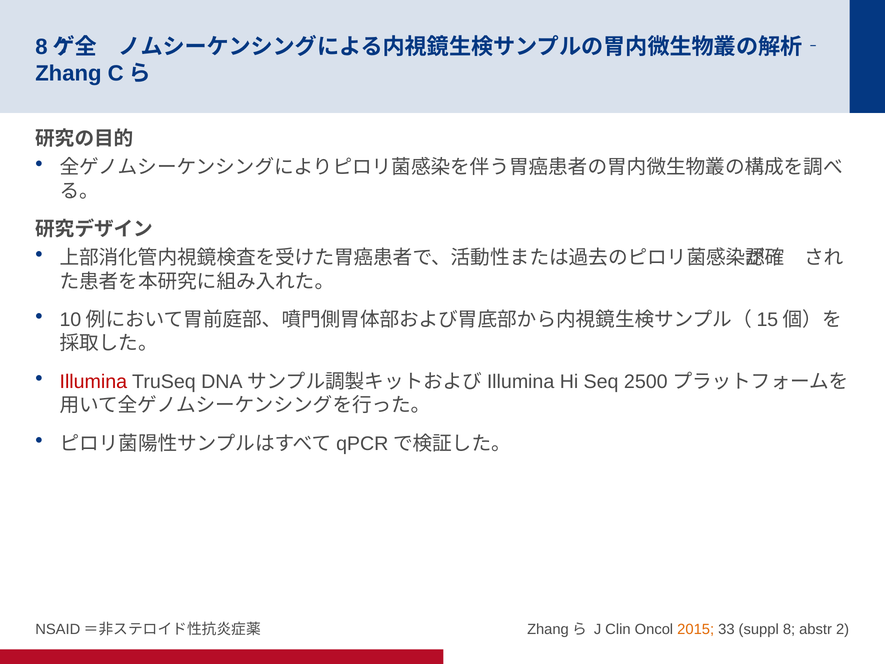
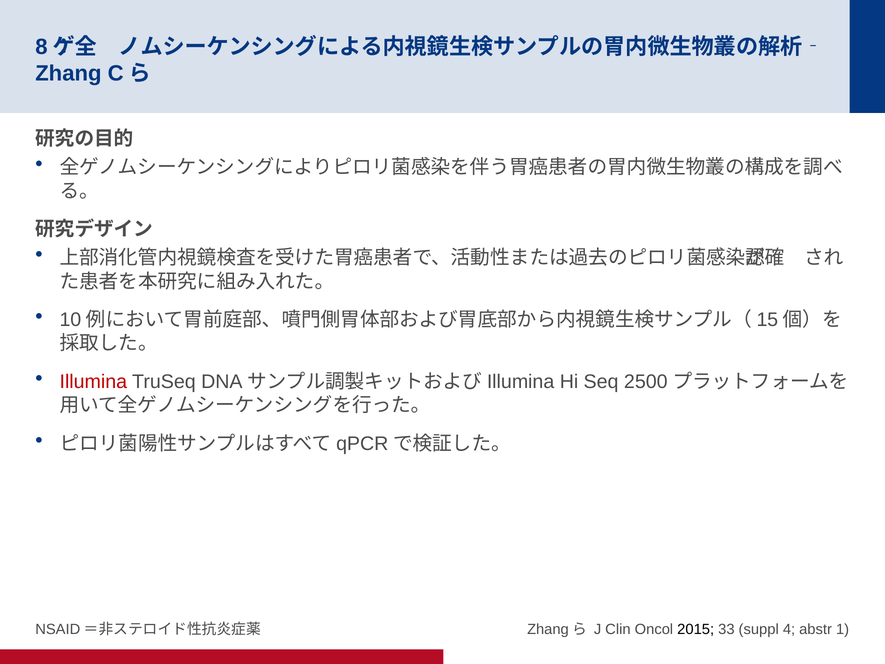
2015 colour: orange -> black (696, 629)
8: 8 -> 4 (789, 629)
2: 2 -> 1 (843, 629)
